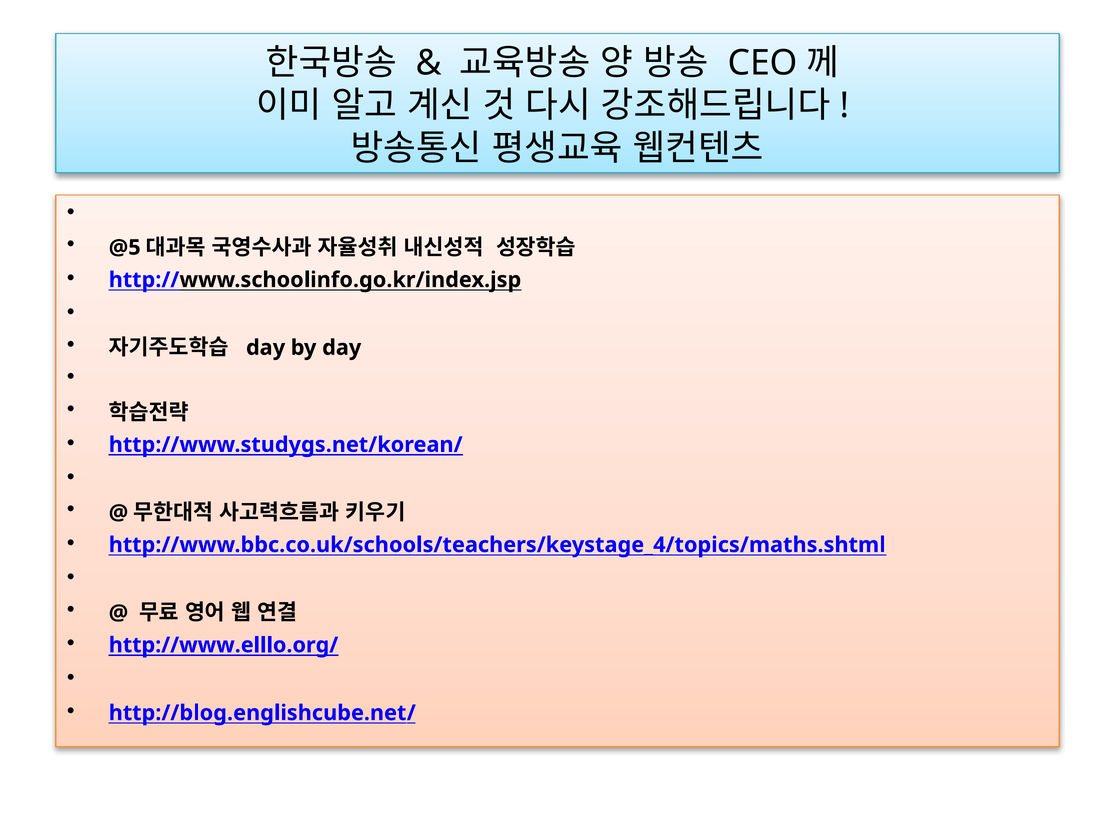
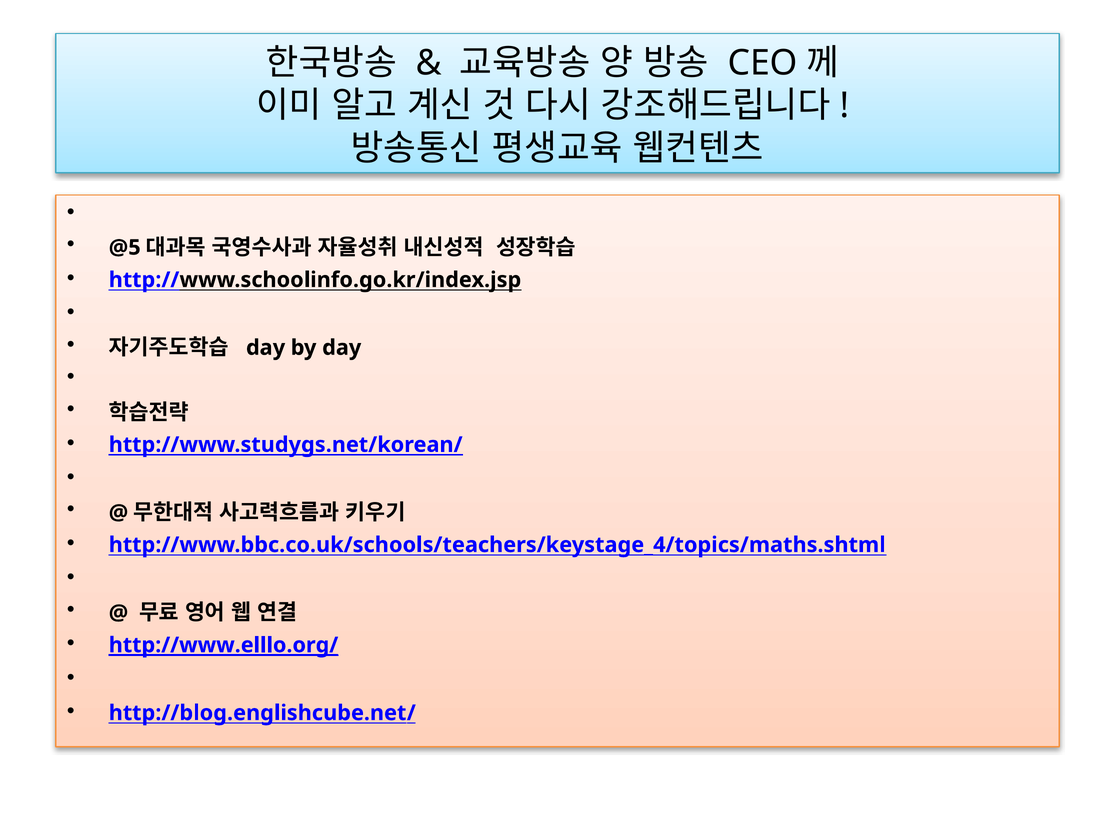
http://www.elllo.org/ underline: none -> present (224, 645)
